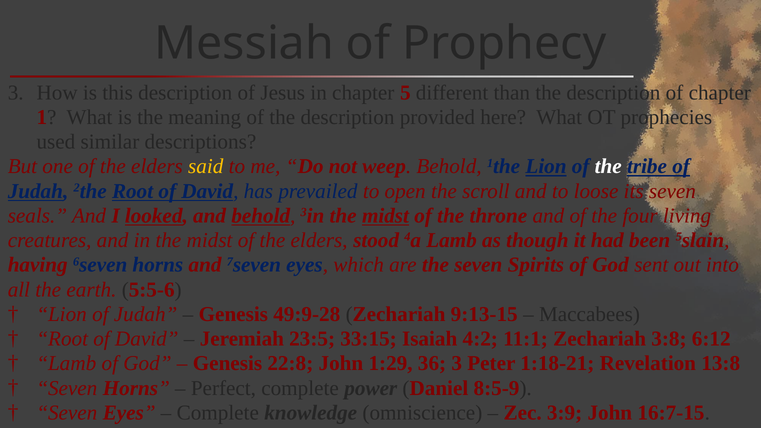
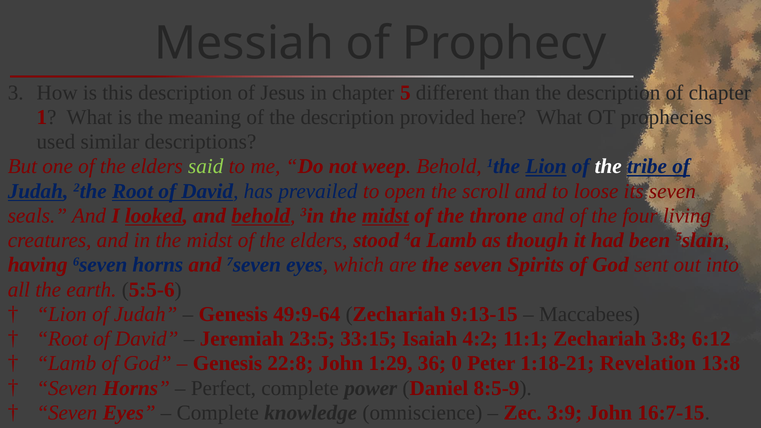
said colour: yellow -> light green (206, 166)
49:9-28: 49:9-28 -> 49:9-64 (307, 314)
36 3: 3 -> 0 (457, 364)
